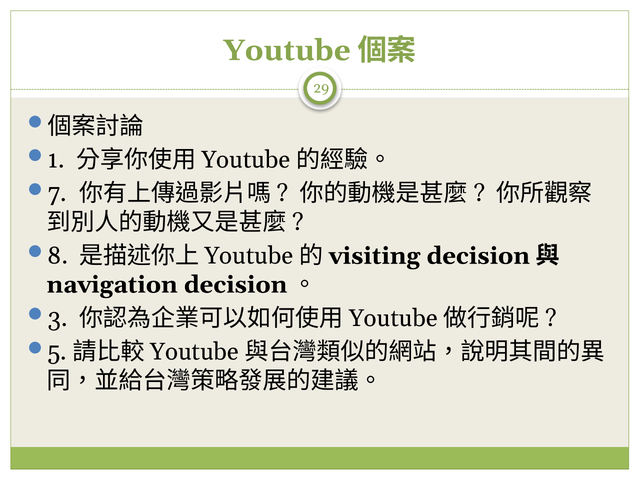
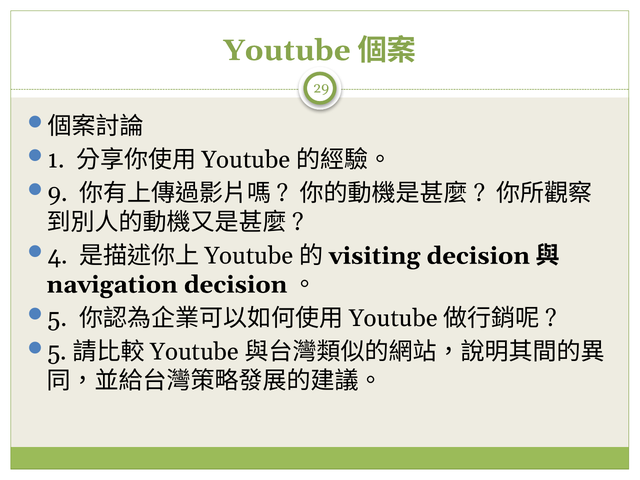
7: 7 -> 9 (58, 193)
8: 8 -> 4 (58, 256)
3: 3 -> 5 (58, 318)
